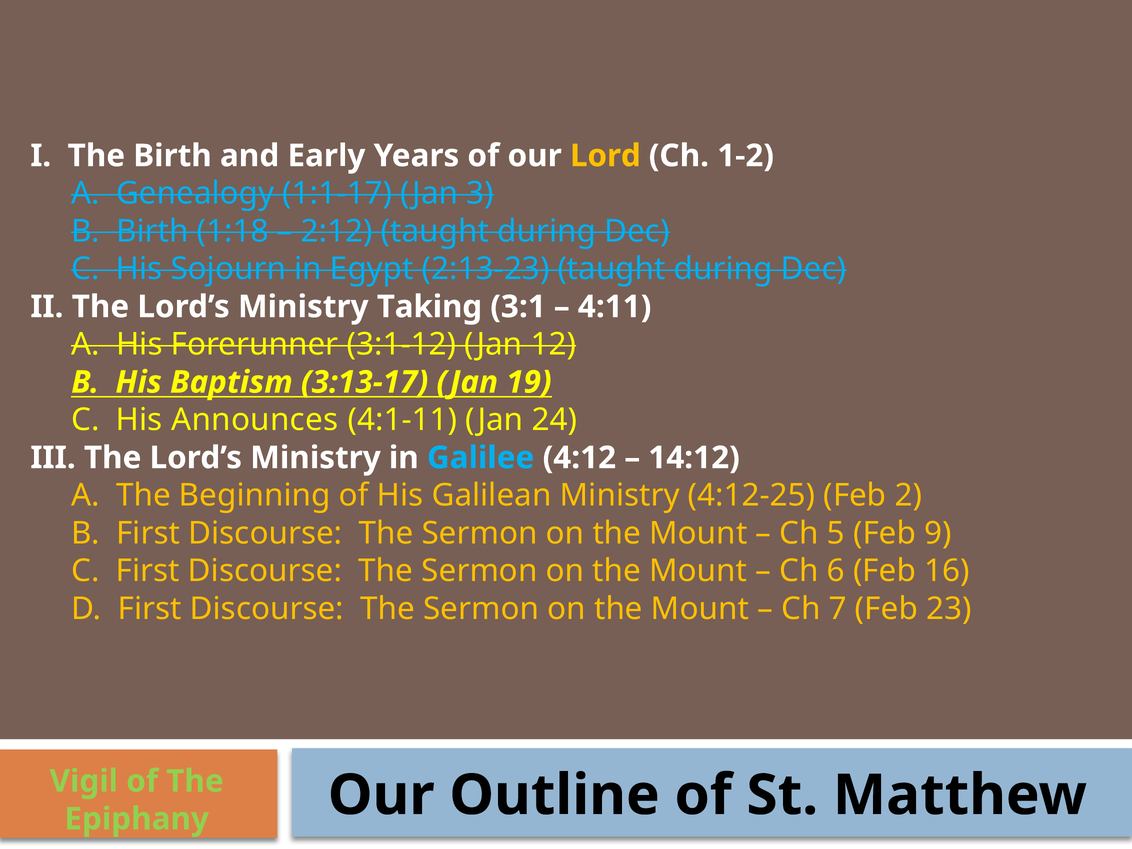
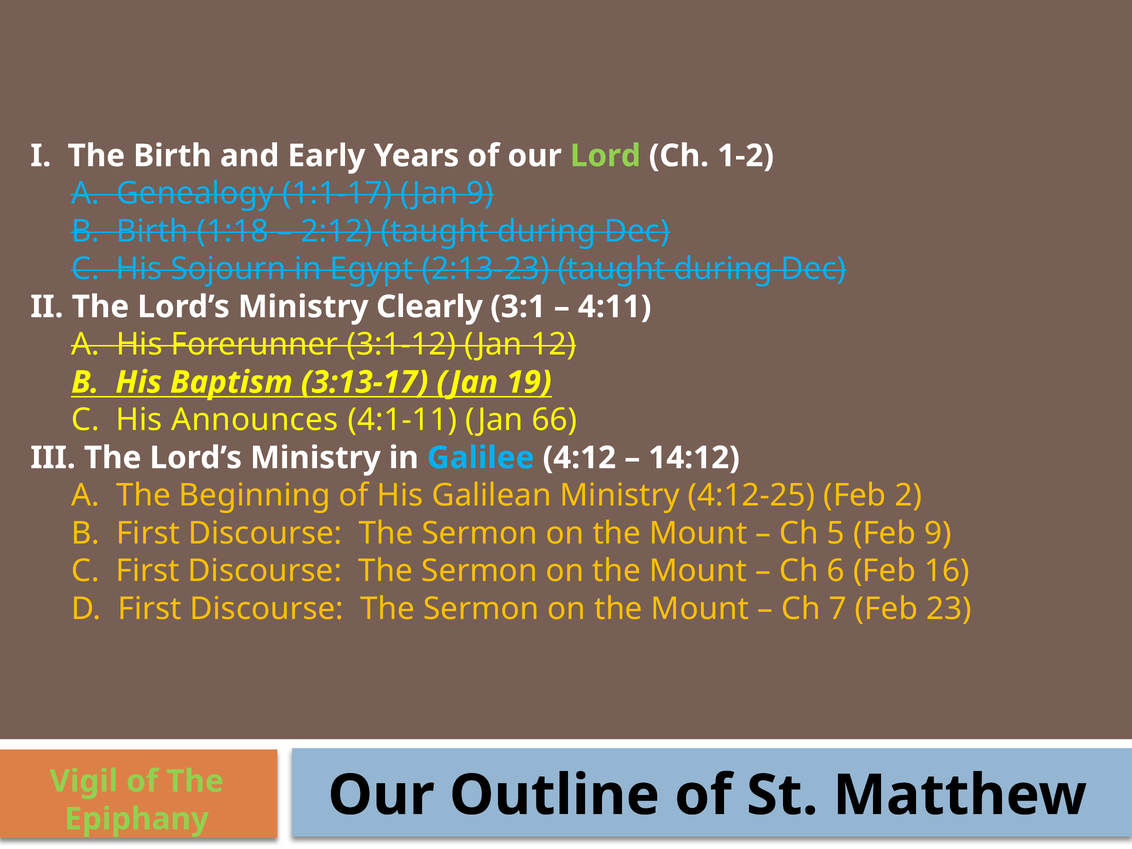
Lord colour: yellow -> light green (605, 156)
Jan 3: 3 -> 9 (480, 194)
Taking: Taking -> Clearly (430, 307)
24: 24 -> 66 (554, 420)
